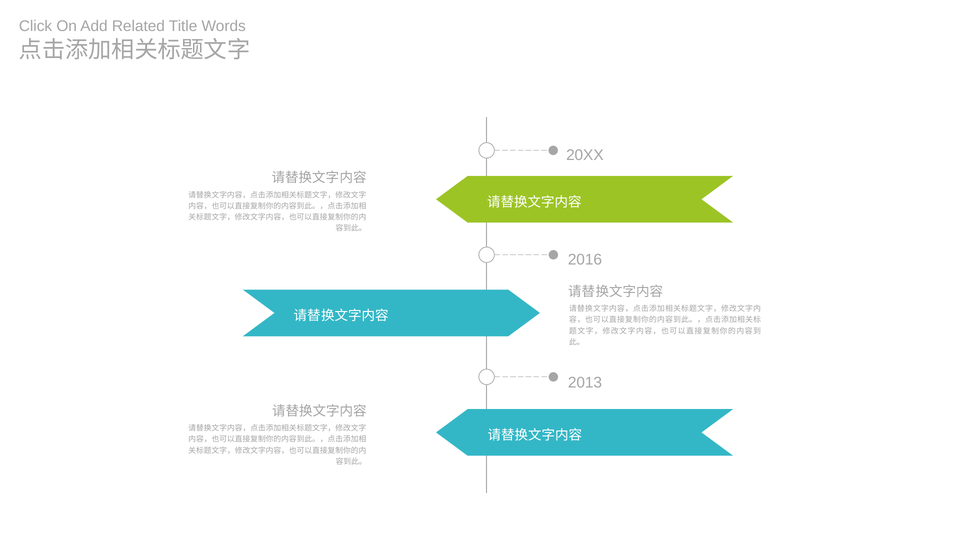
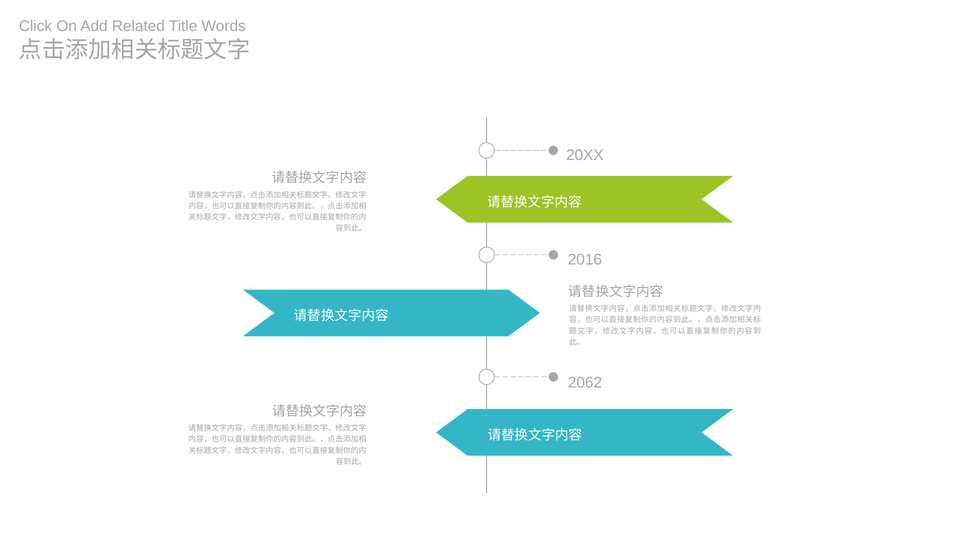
2013: 2013 -> 2062 (585, 383)
